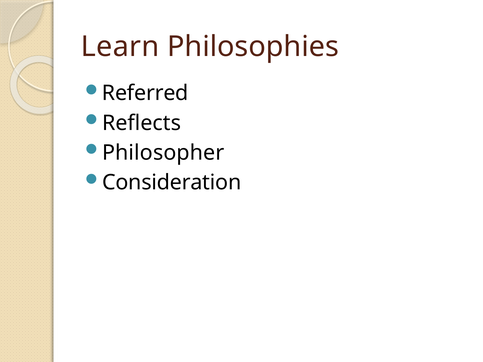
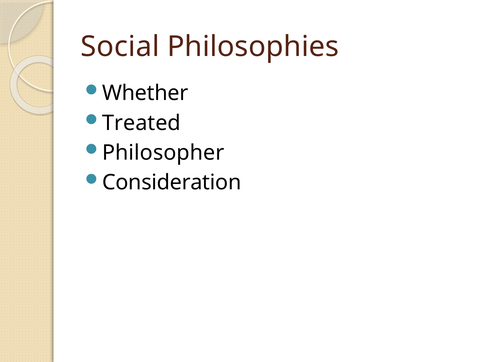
Learn: Learn -> Social (120, 47)
Referred: Referred -> Whether (145, 93)
Reflects: Reflects -> Treated (141, 123)
